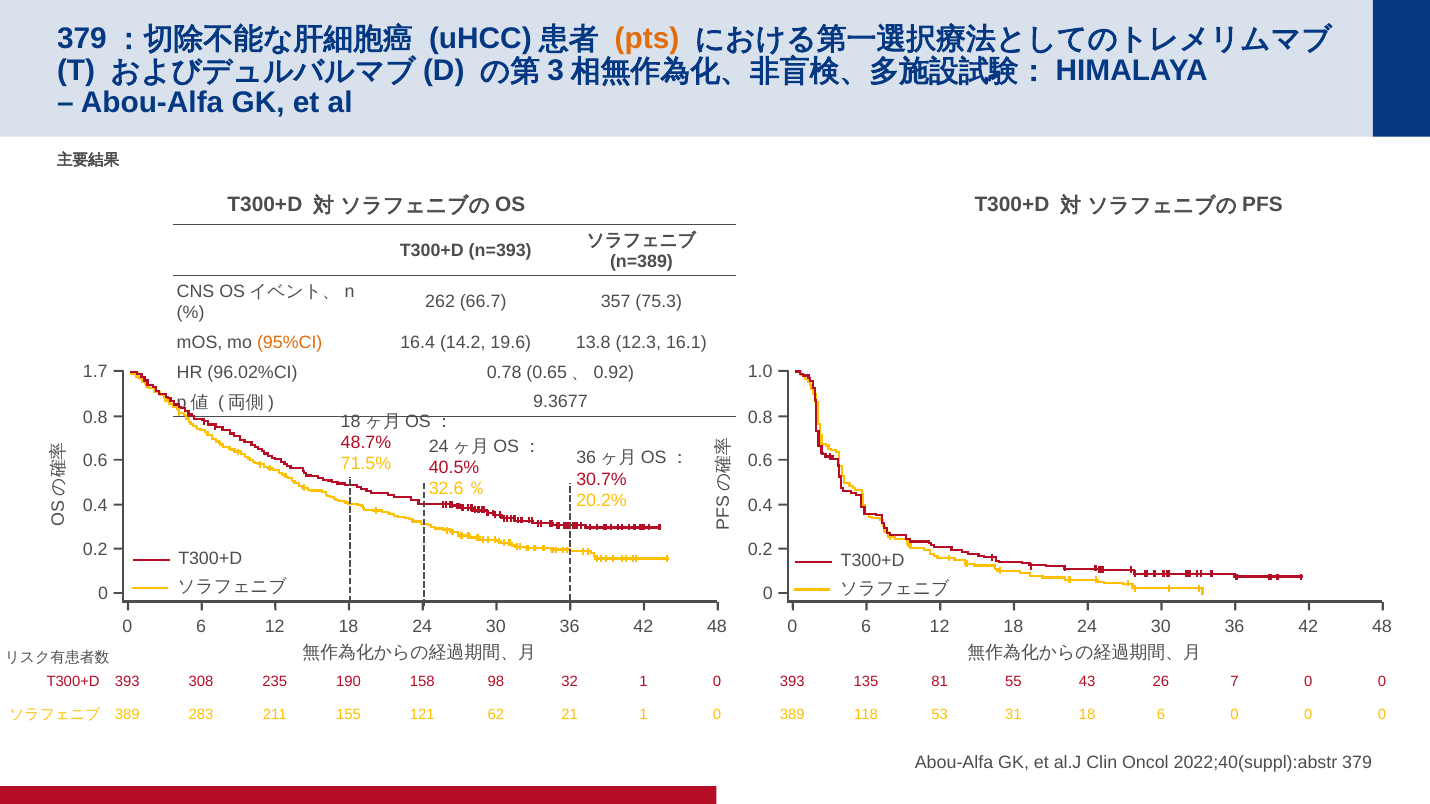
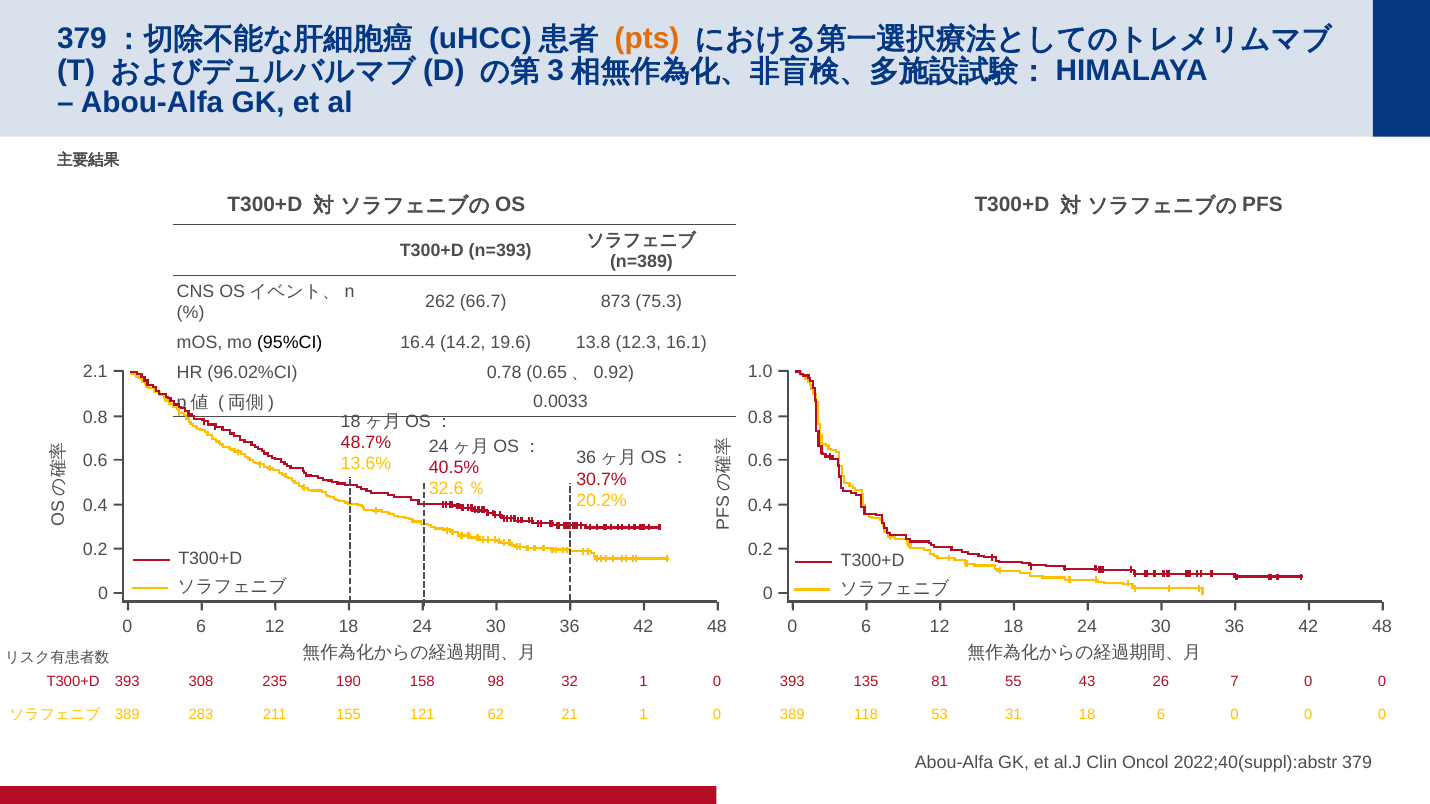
357: 357 -> 873 (616, 302)
95%CI colour: orange -> black (290, 342)
1.7: 1.7 -> 2.1 (95, 372)
9.3677: 9.3677 -> 0.0033 (560, 402)
71.5%: 71.5% -> 13.6% (366, 464)
